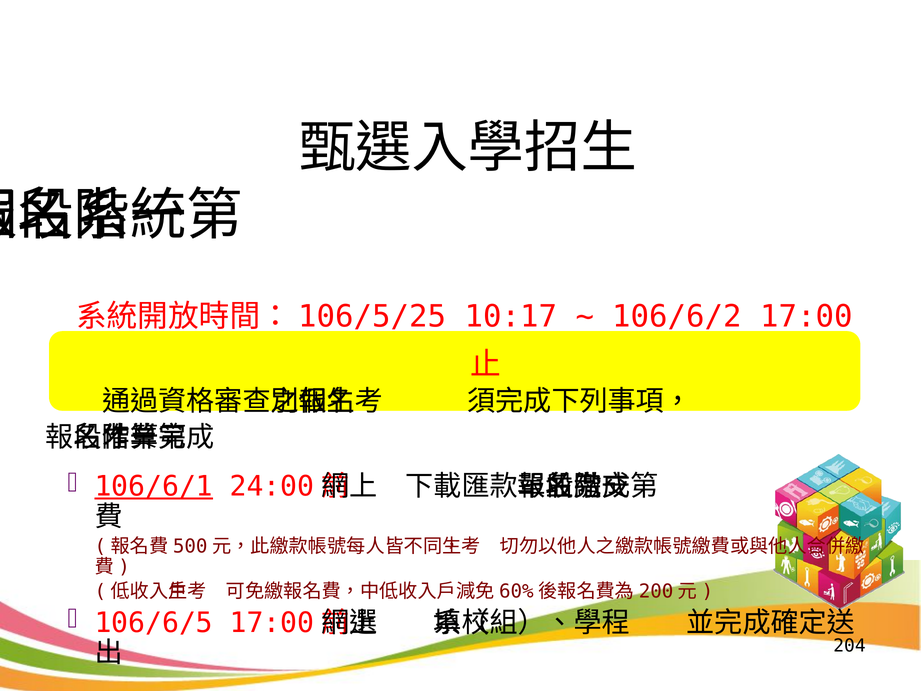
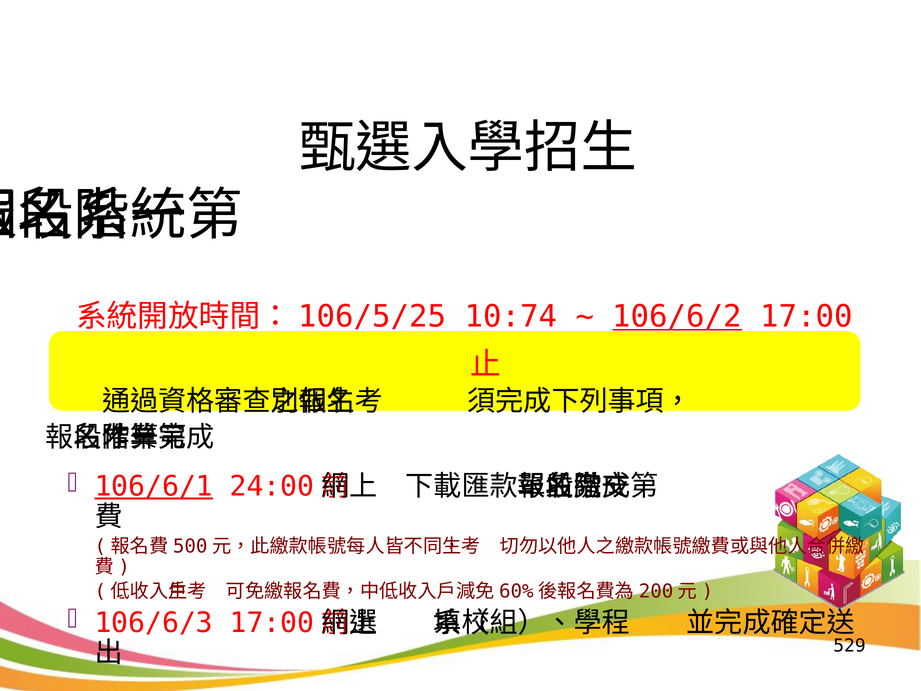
10:17: 10:17 -> 10:74 (511, 316)
106/6/2 underline: none -> present (677, 316)
106/6/5: 106/6/5 -> 106/6/3 (154, 623)
204: 204 -> 529 (850, 646)
